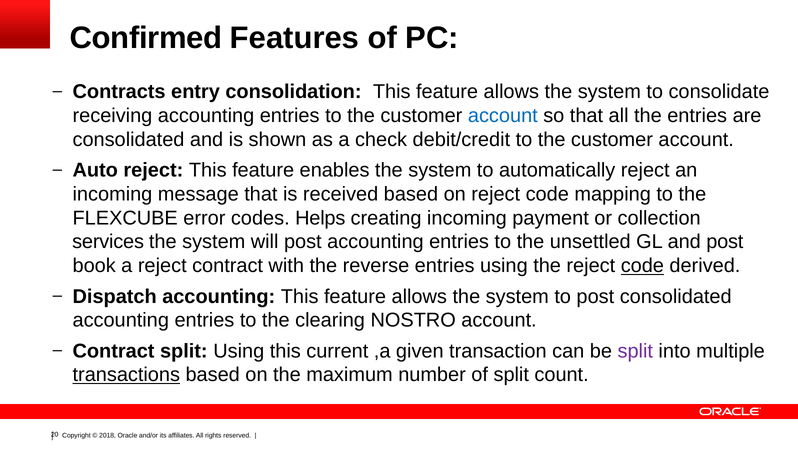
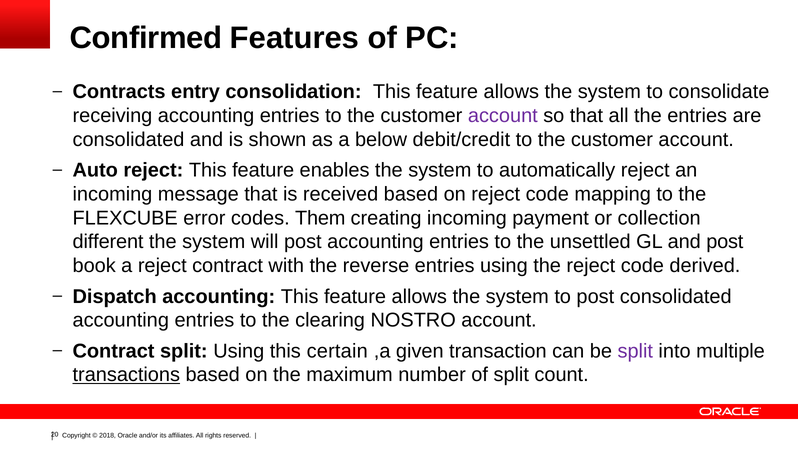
account colour: blue -> purple (503, 115)
check: check -> below (381, 139)
Helps: Helps -> Them (320, 218)
services: services -> different (108, 242)
code underline: present -> none (642, 266)
current: current -> certain (337, 351)
